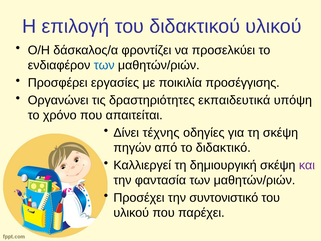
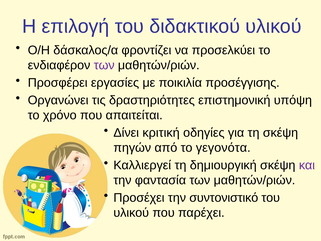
των colour: blue -> purple (104, 65)
εκπαιδευτικά: εκπαιδευτικά -> επιστημονική (234, 100)
τέχνης: τέχνης -> κριτική (161, 133)
διδακτικό: διδακτικό -> γεγονότα (223, 148)
